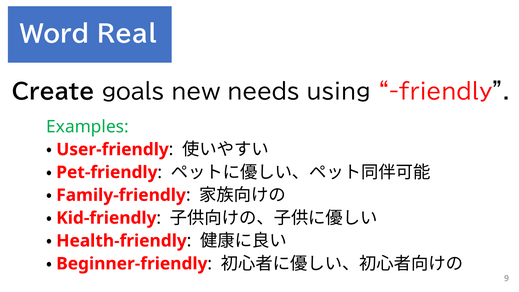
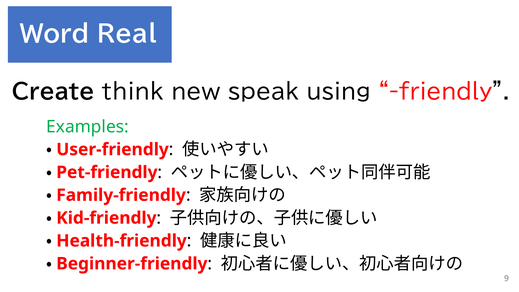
goals: goals -> think (133, 92)
needs: needs -> speak (263, 92)
